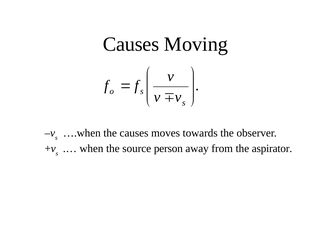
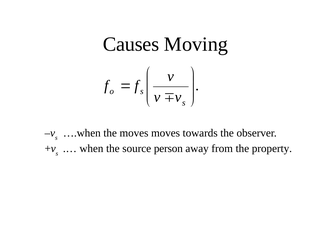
the causes: causes -> moves (134, 133)
aspirator: aspirator -> property (272, 149)
